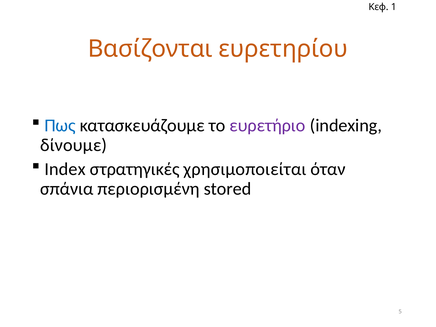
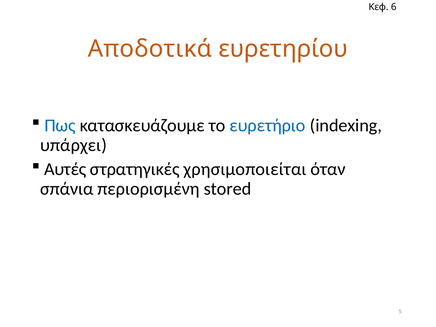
1: 1 -> 6 (394, 7)
Βασίζονται: Βασίζονται -> Αποδοτικά (150, 49)
ευρετήριο colour: purple -> blue (267, 125)
δίνουμε: δίνουμε -> υπάρχει (74, 145)
Index: Index -> Αυτές (65, 169)
